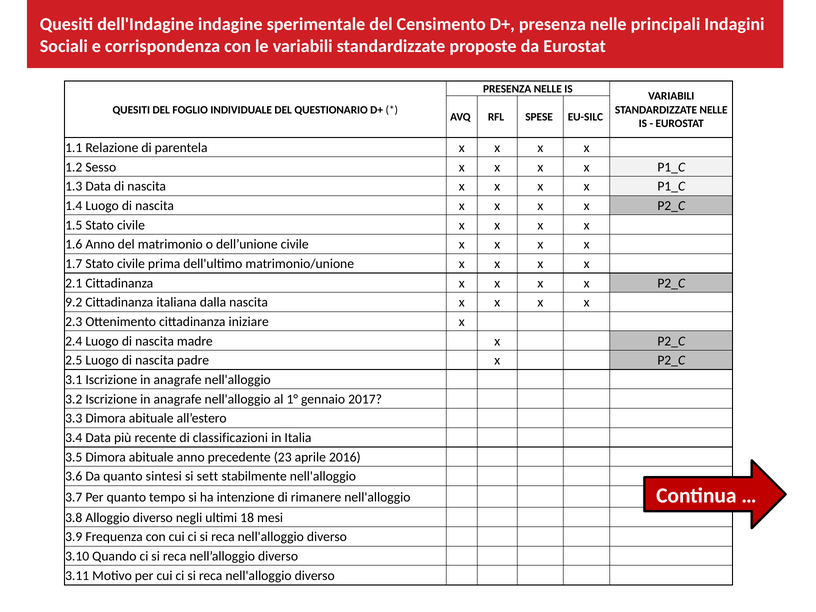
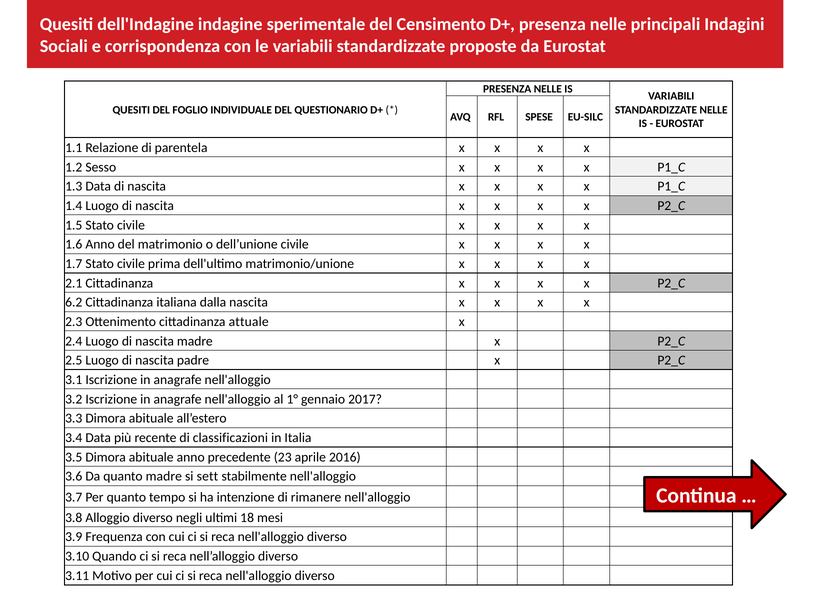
9.2: 9.2 -> 6.2 (74, 302)
iniziare: iniziare -> attuale (249, 322)
quanto sintesi: sintesi -> madre (164, 477)
